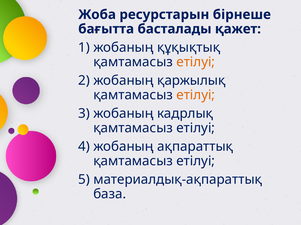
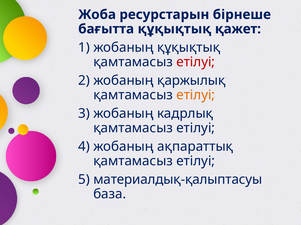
бағытта басталады: басталады -> құқықтық (174, 29)
етілуі colour: orange -> red (196, 62)
материалдық-ақпараттық: материалдық-ақпараттық -> материалдық-қалыптасуы (178, 180)
